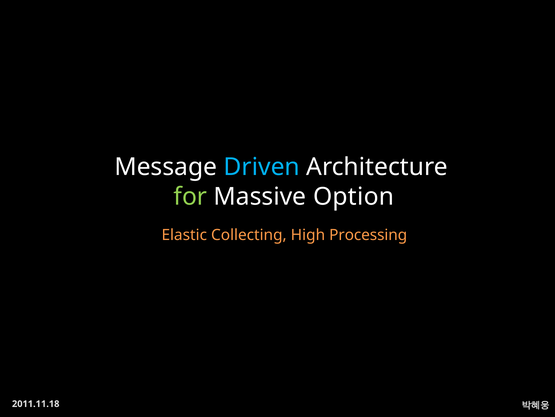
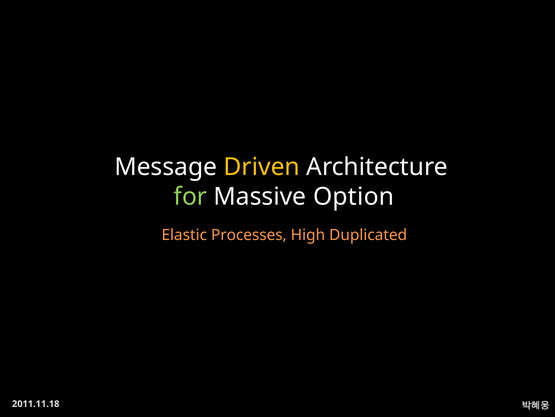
Driven colour: light blue -> yellow (262, 167)
Collecting: Collecting -> Processes (249, 235)
Processing: Processing -> Duplicated (368, 235)
